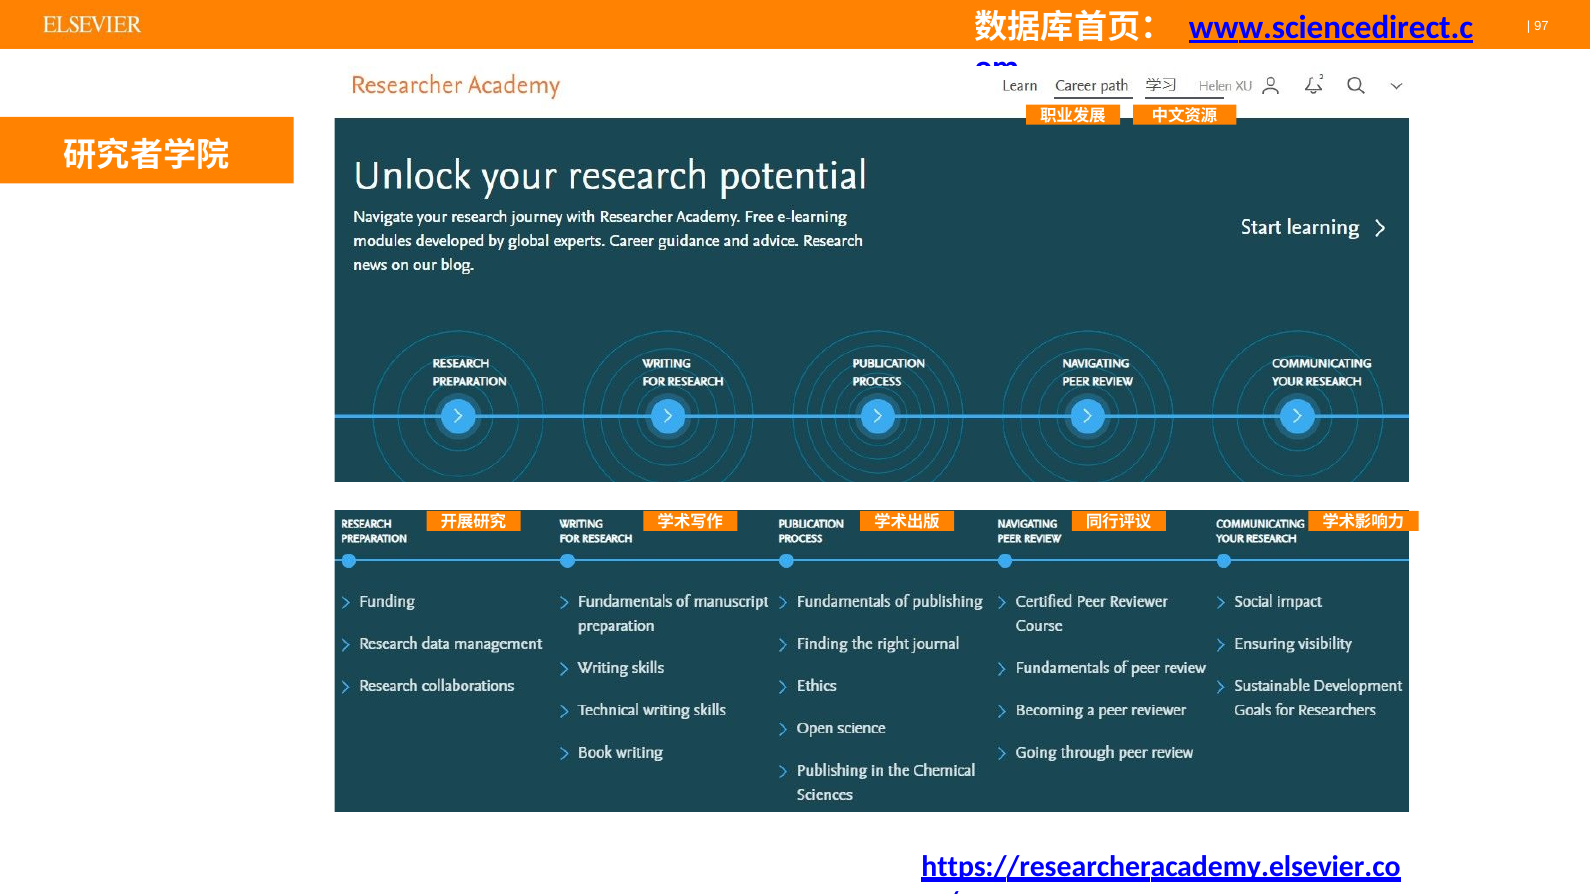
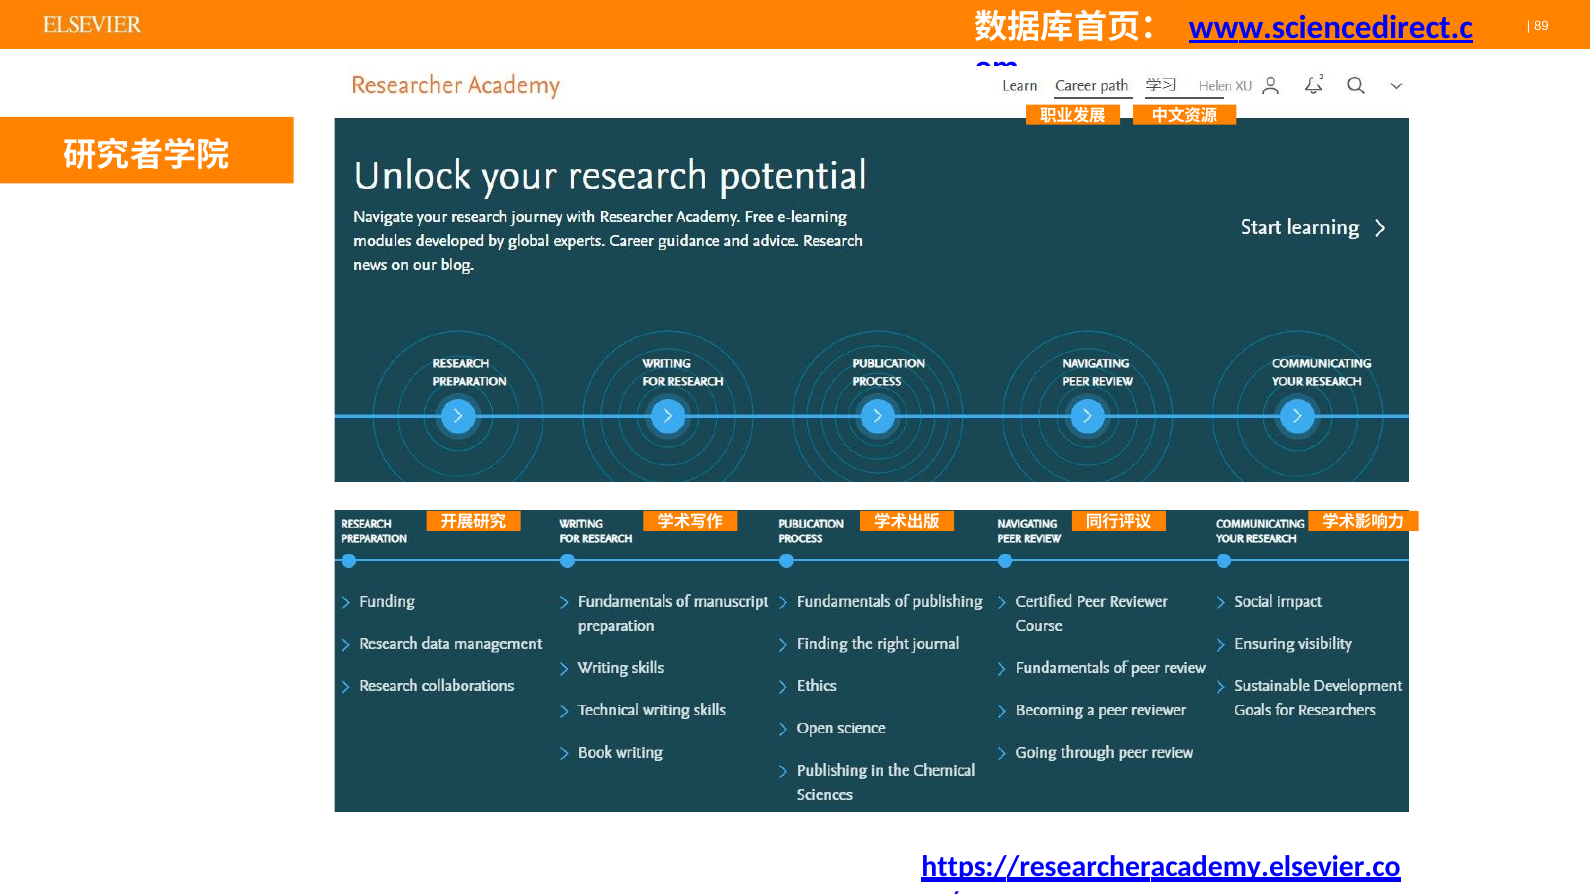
97: 97 -> 89 (1541, 26)
